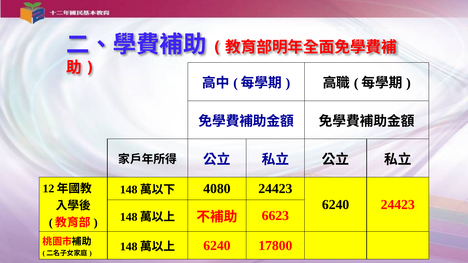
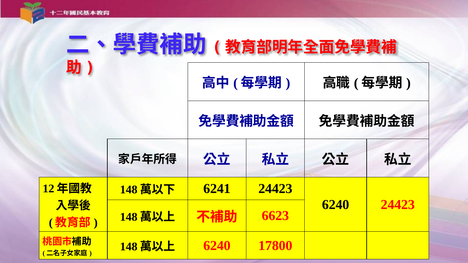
4080: 4080 -> 6241 (217, 189)
